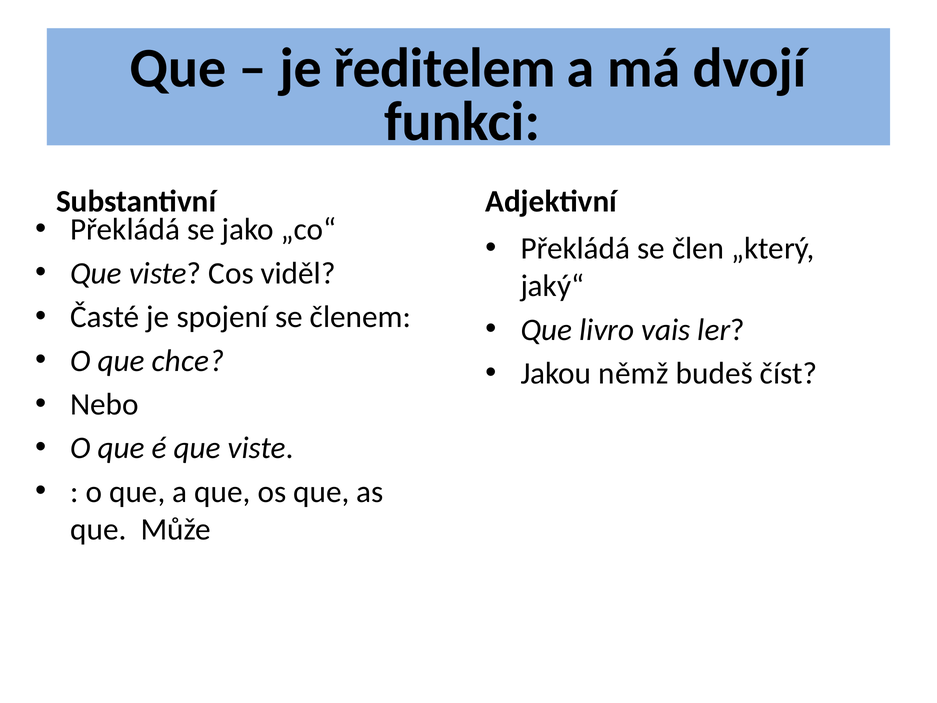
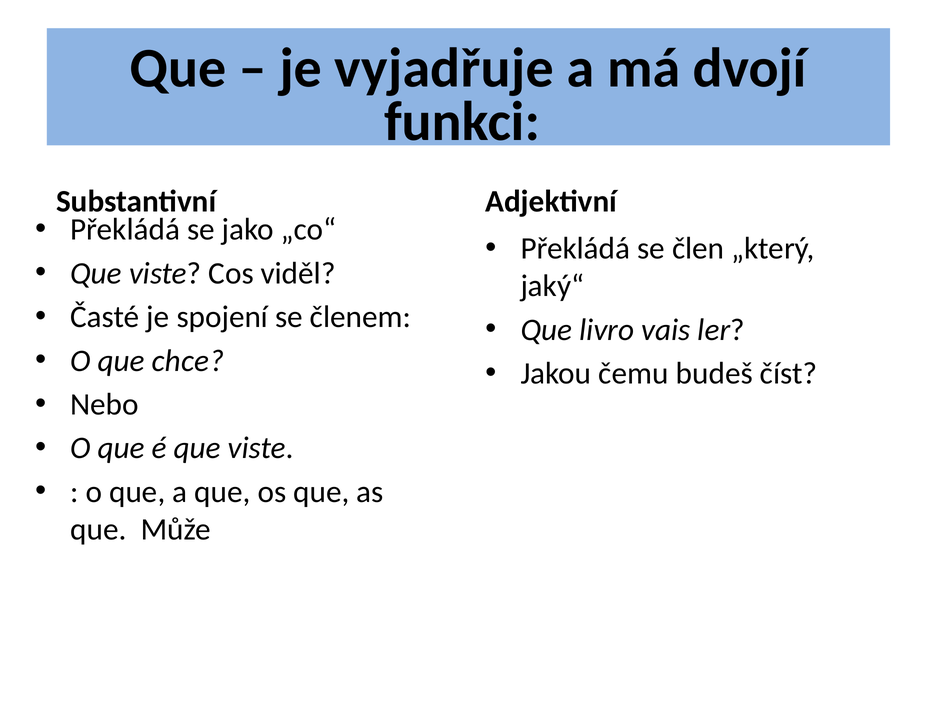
ředitelem: ředitelem -> vyjadřuje (444, 68)
němž: němž -> čemu (634, 373)
